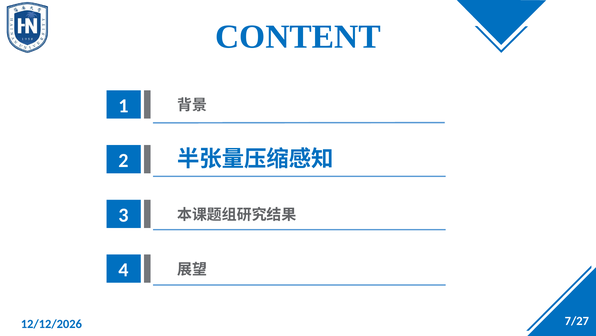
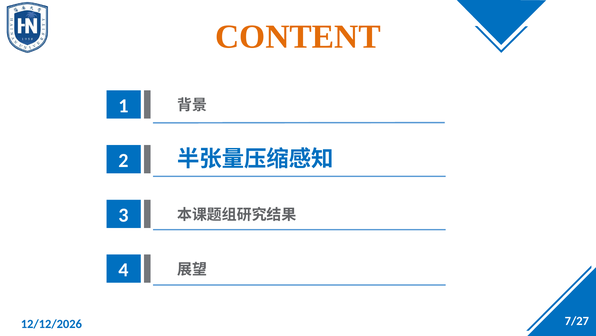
CONTENT colour: blue -> orange (298, 37)
